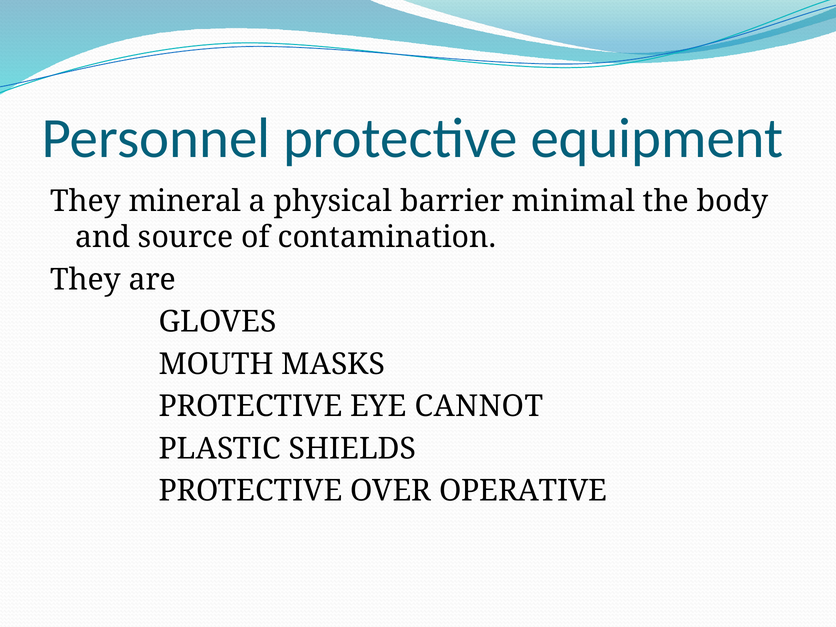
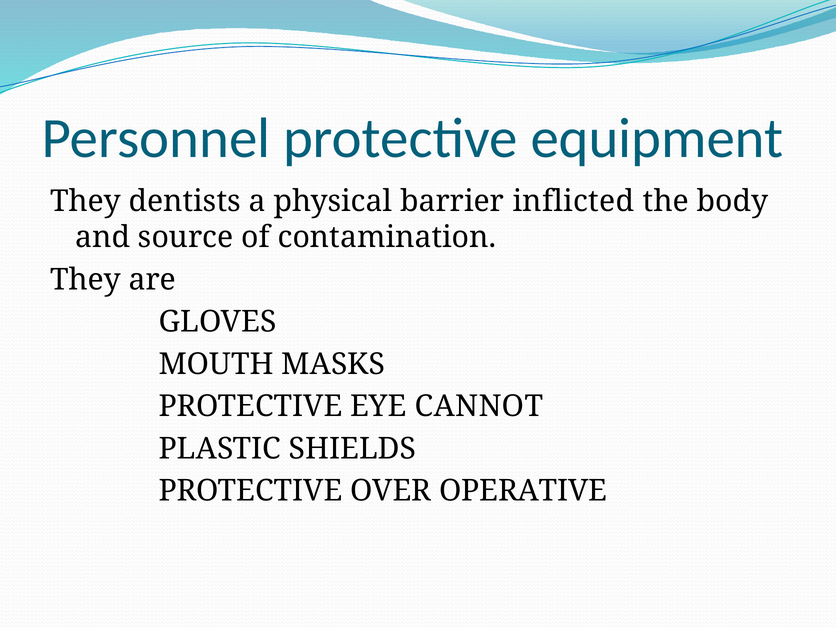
mineral: mineral -> dentists (185, 201)
minimal: minimal -> inflicted (573, 201)
